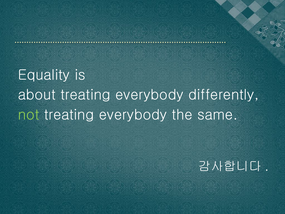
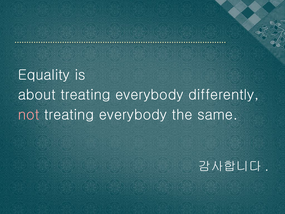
not colour: light green -> pink (29, 115)
